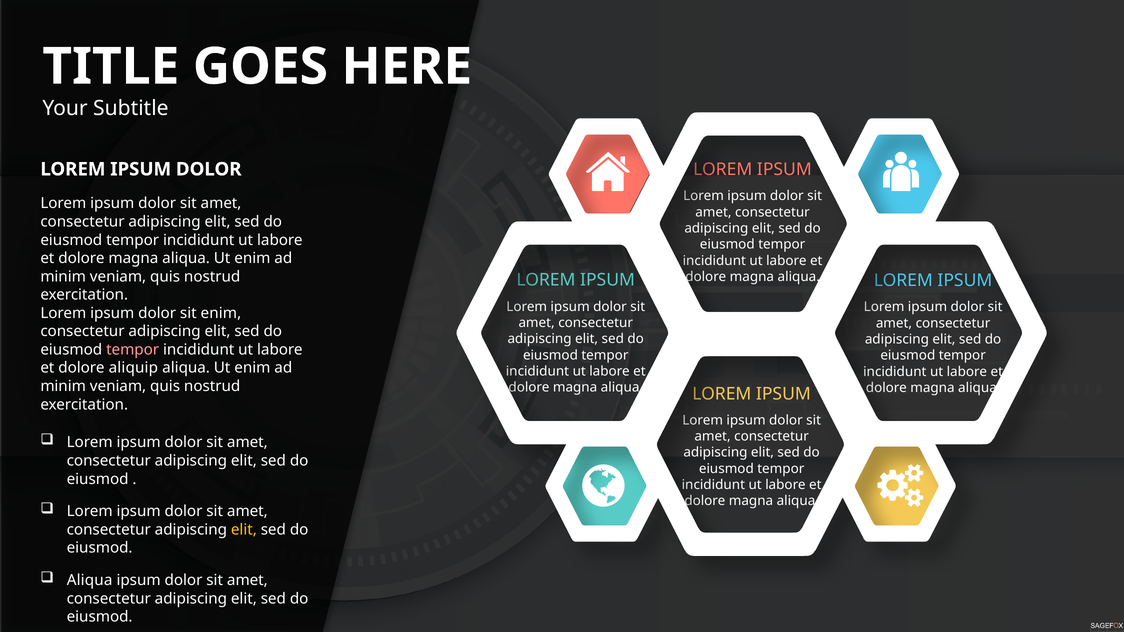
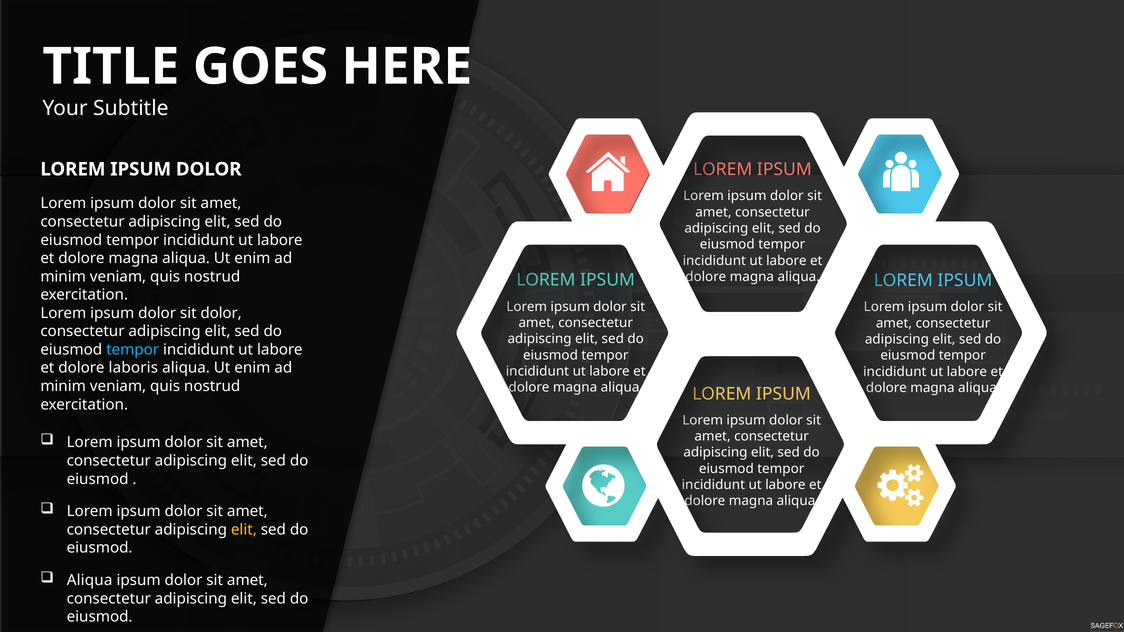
sit enim: enim -> dolor (221, 313)
tempor colour: pink -> light blue (133, 350)
aliquip: aliquip -> laboris (133, 368)
